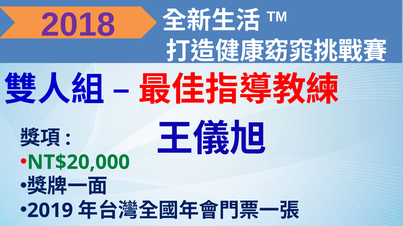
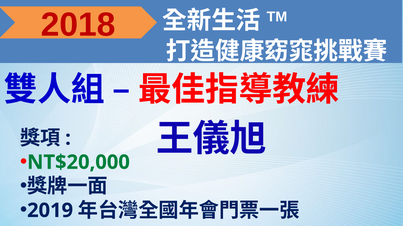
2018 colour: purple -> red (78, 25)
